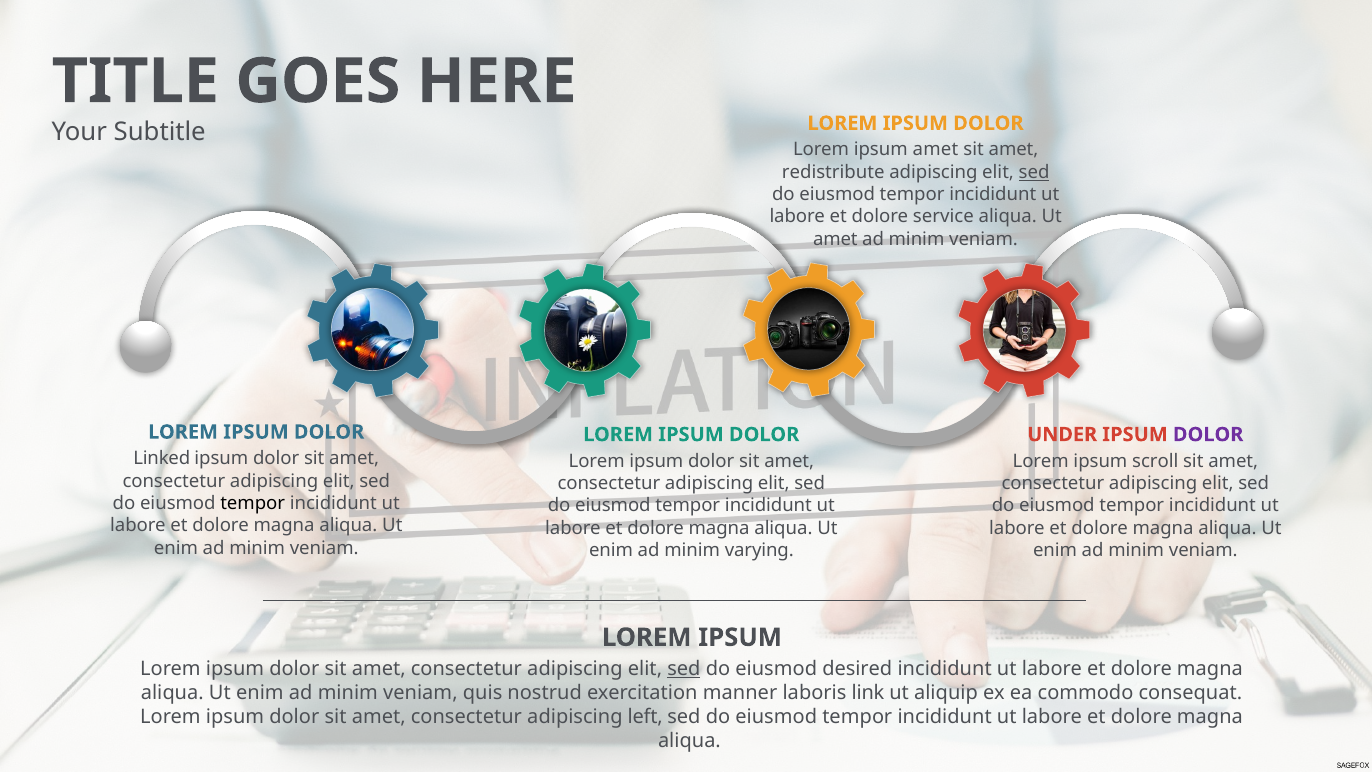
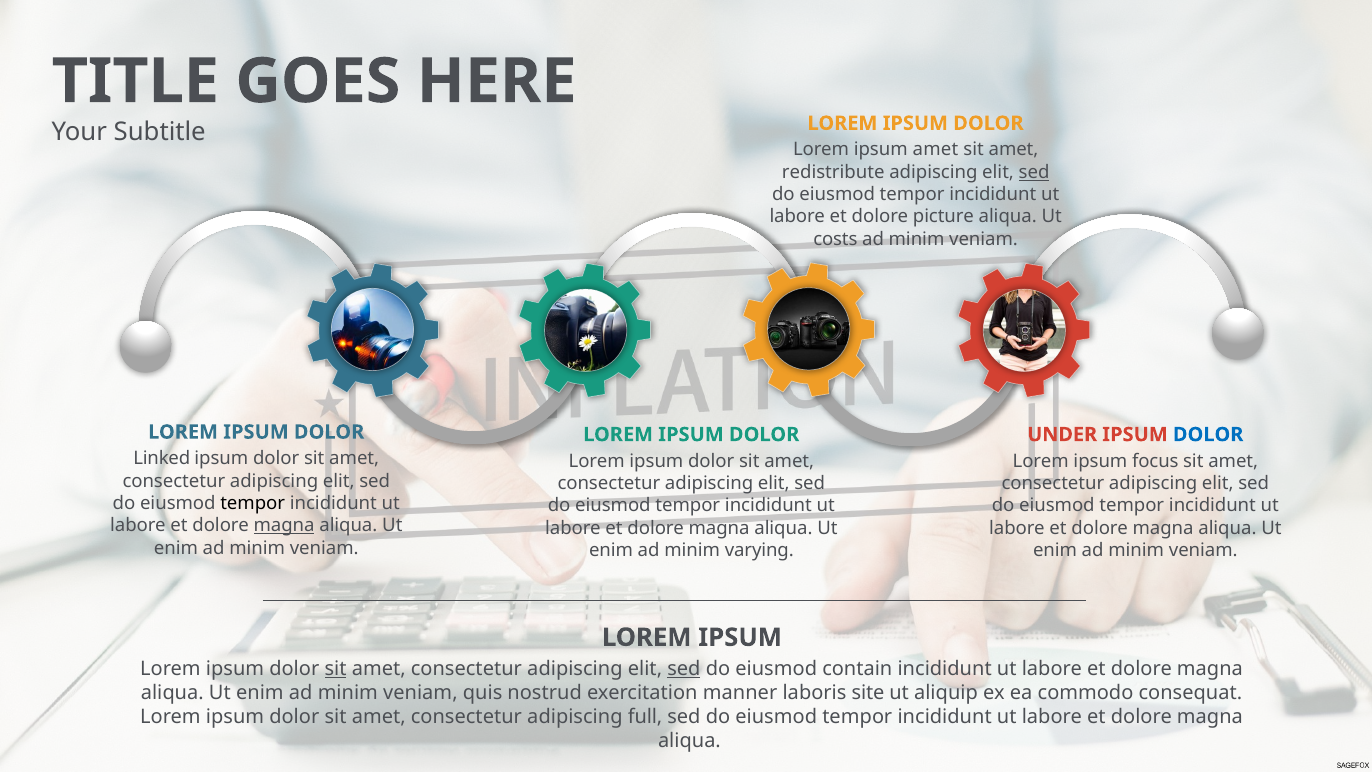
service: service -> picture (943, 217)
amet: amet -> costs (835, 239)
DOLOR colour: purple -> blue (1208, 434)
scroll: scroll -> focus (1155, 461)
magna underline: none -> present (284, 525)
sit underline: none -> present (336, 668)
desired: desired -> contain (857, 668)
link: link -> site (868, 692)
left: left -> full (645, 716)
